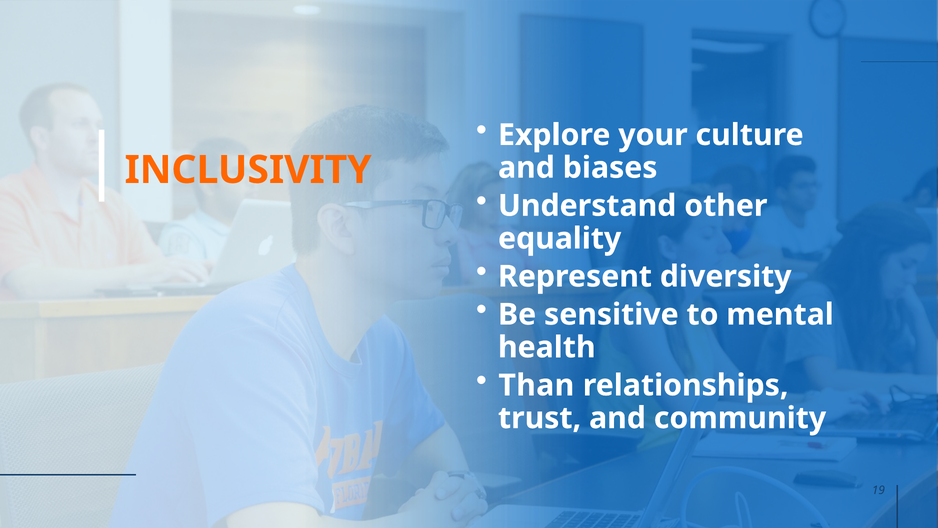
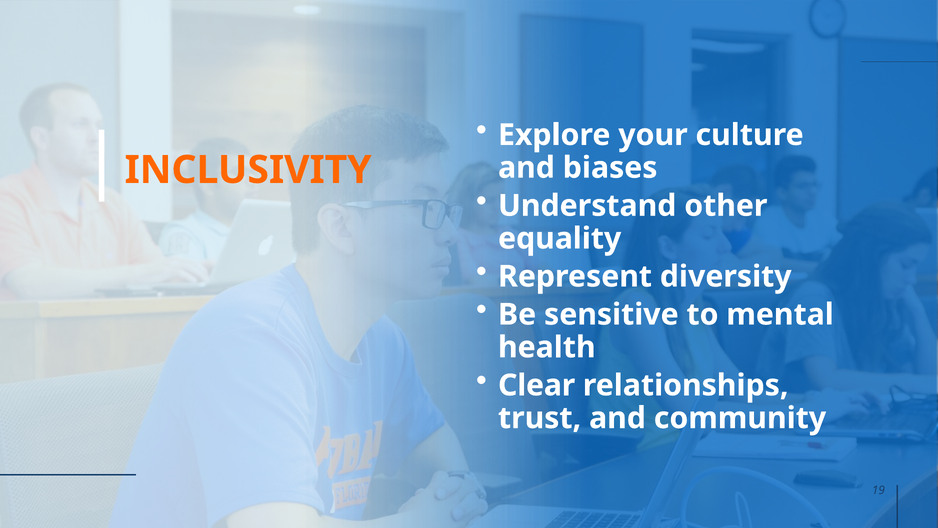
Than: Than -> Clear (537, 385)
